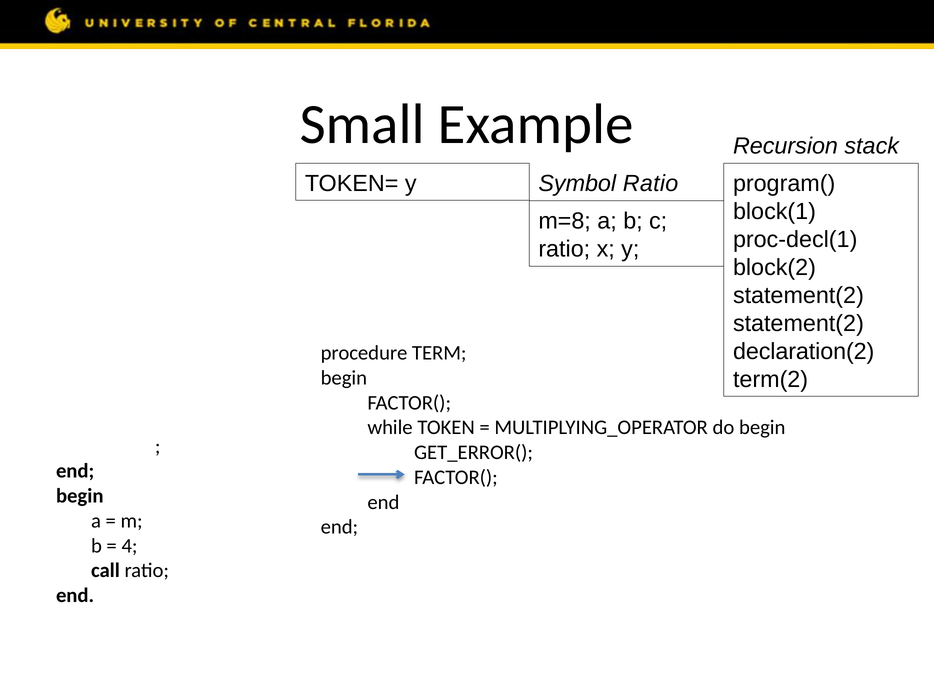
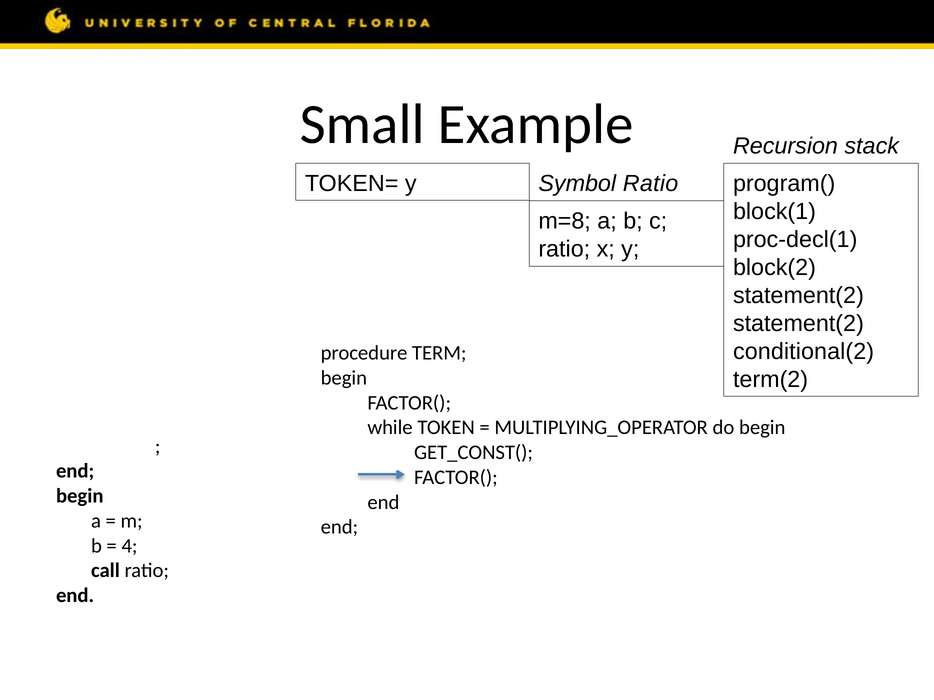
declaration(2: declaration(2 -> conditional(2 (804, 352)
GET_ERROR(: GET_ERROR( -> GET_CONST( (474, 453)
